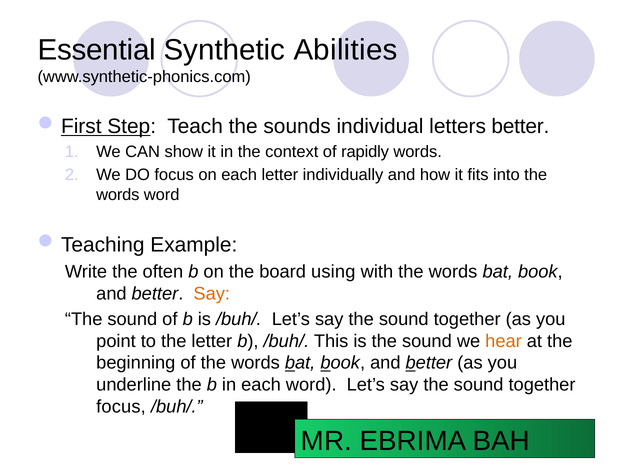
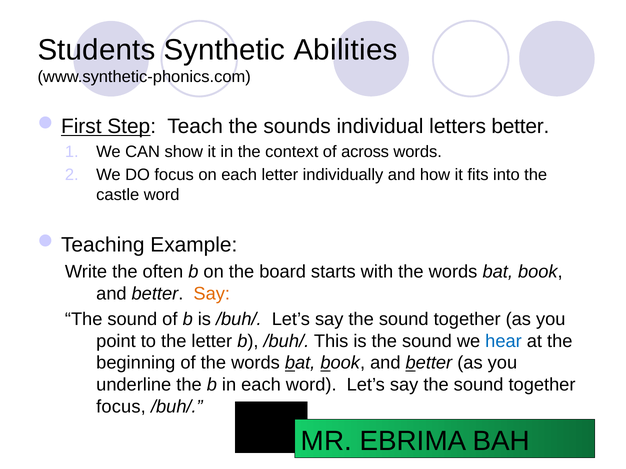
Essential: Essential -> Students (96, 50)
rapidly: rapidly -> across (365, 152)
words: words -> castle (118, 195)
using: using -> starts (333, 272)
hear colour: orange -> blue (503, 341)
